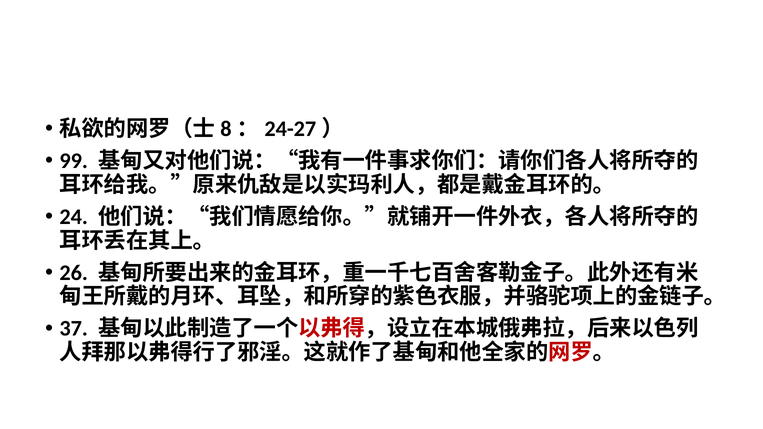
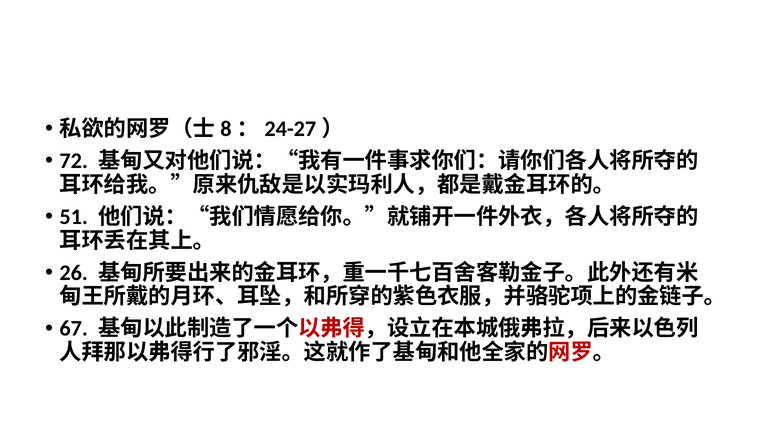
99: 99 -> 72 (74, 161)
24: 24 -> 51 (74, 217)
37: 37 -> 67 (74, 329)
